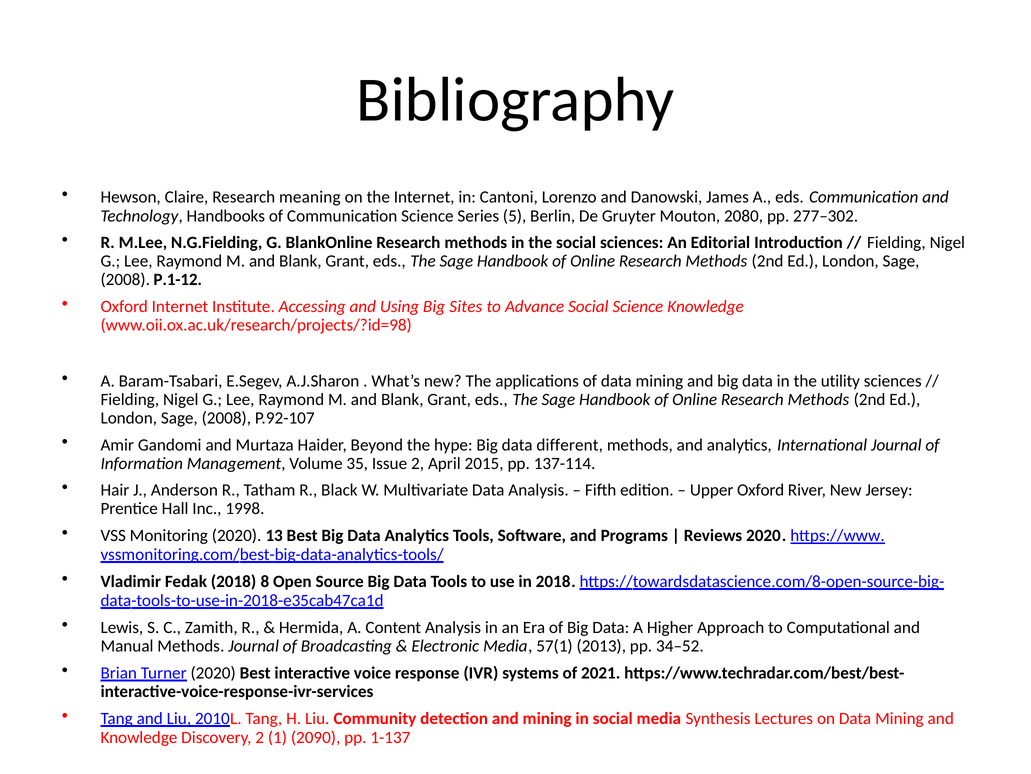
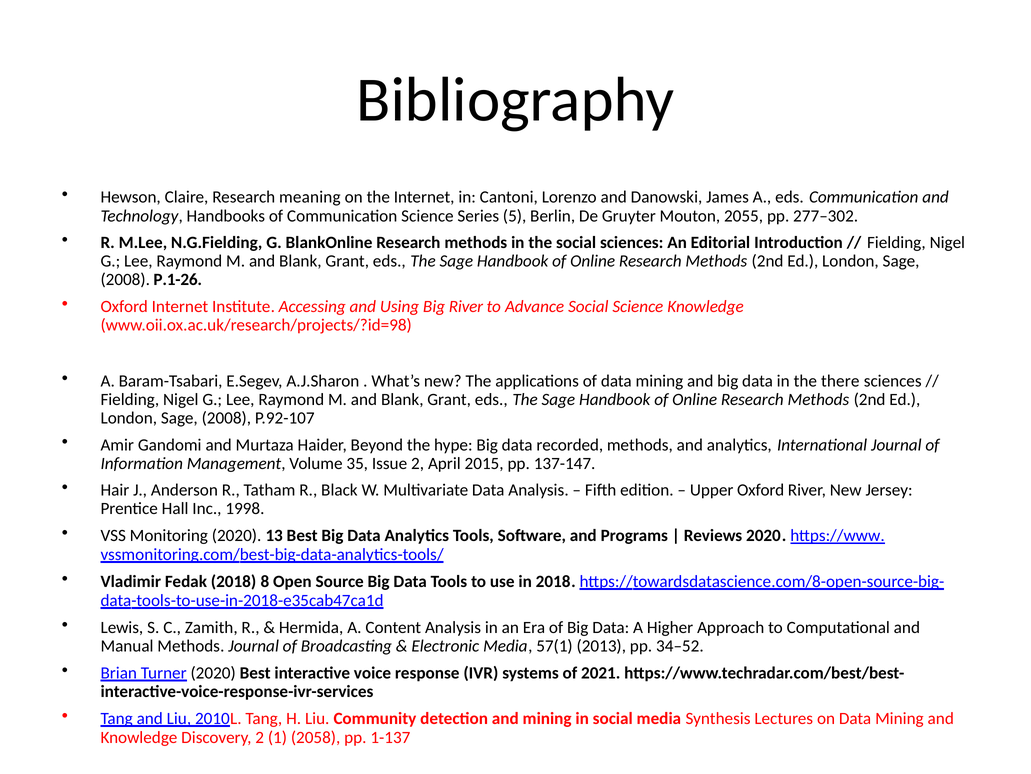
2080: 2080 -> 2055 (744, 216)
P.1-12: P.1-12 -> P.1-26 (178, 280)
Big Sites: Sites -> River (466, 306)
utility: utility -> there (840, 381)
different: different -> recorded (570, 444)
137-114: 137-114 -> 137-147 (565, 463)
2090: 2090 -> 2058 (316, 737)
